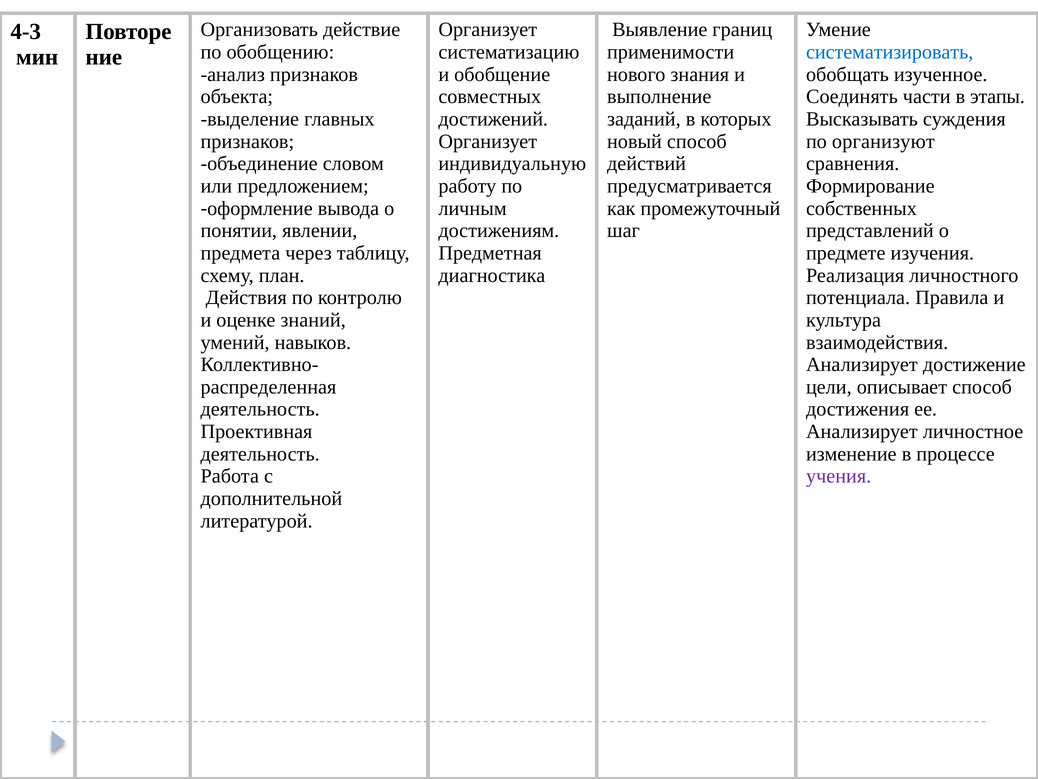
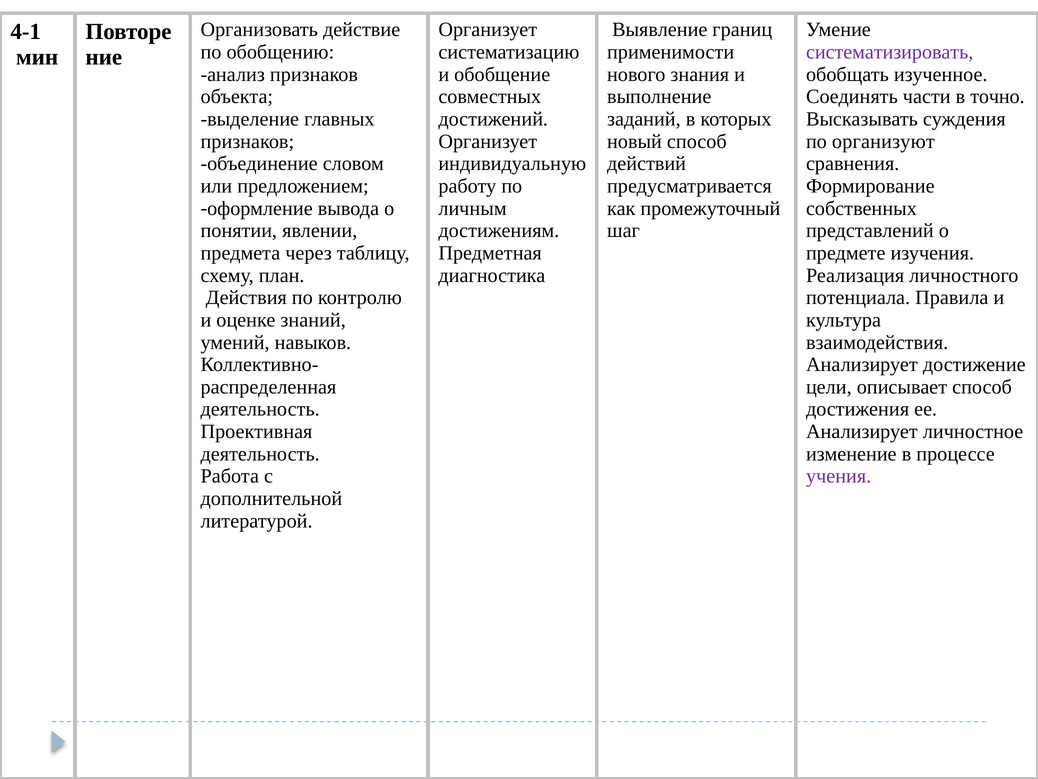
4-3: 4-3 -> 4-1 (26, 31)
систематизировать colour: blue -> purple (890, 52)
этапы: этапы -> точно (997, 97)
